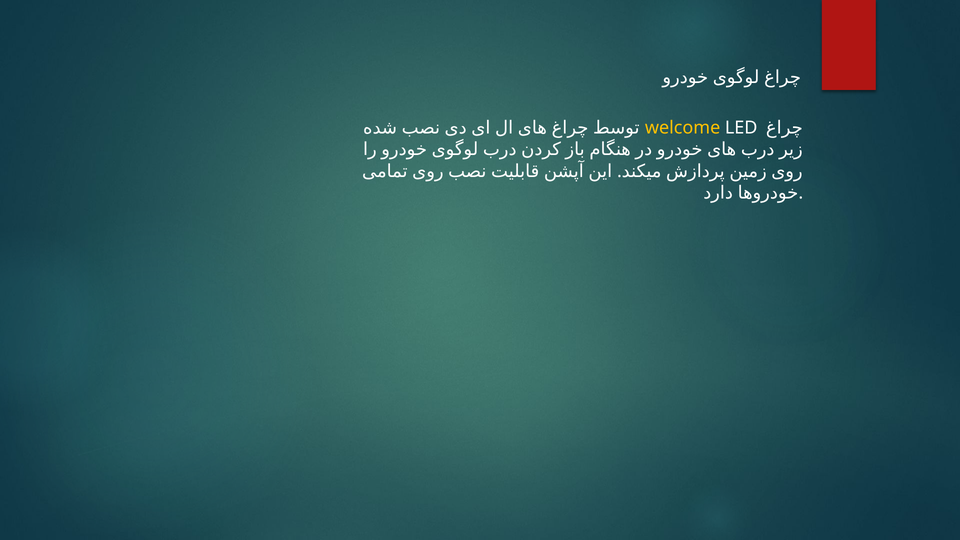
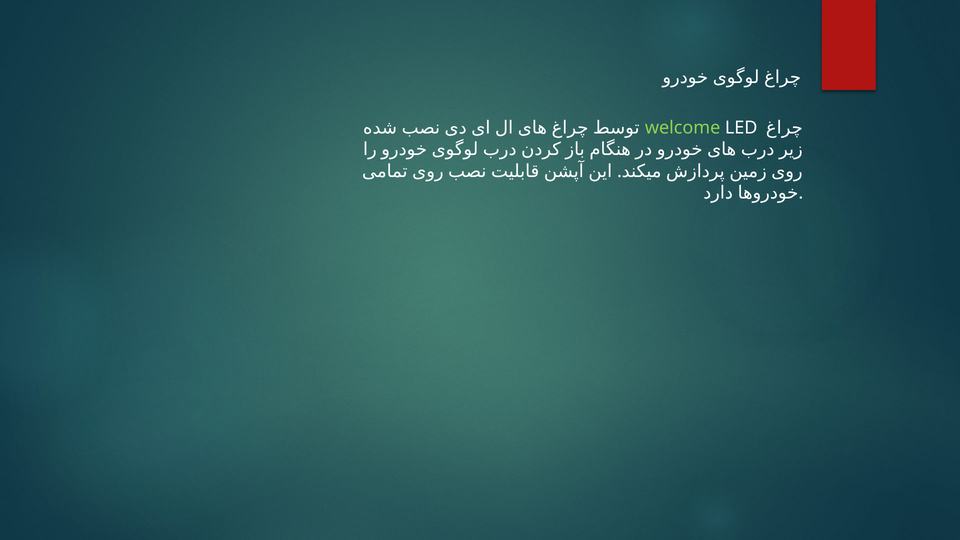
welcome colour: yellow -> light green (683, 128)
